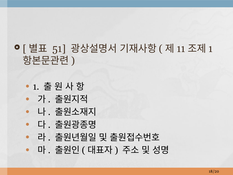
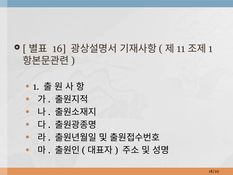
51: 51 -> 16 (59, 49)
